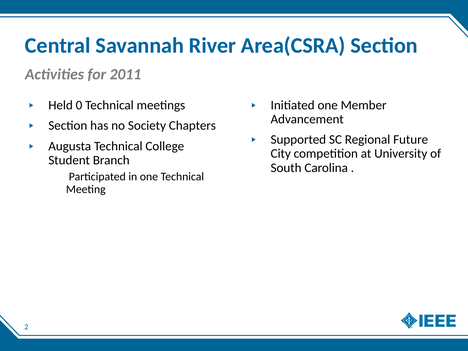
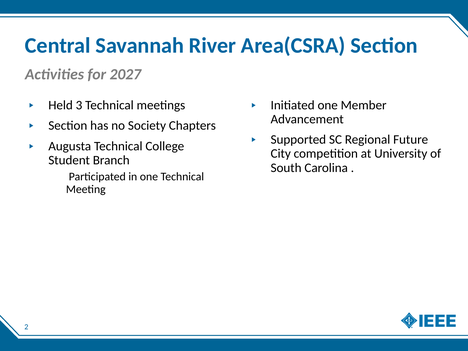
2011: 2011 -> 2027 (125, 74)
0: 0 -> 3 (79, 105)
